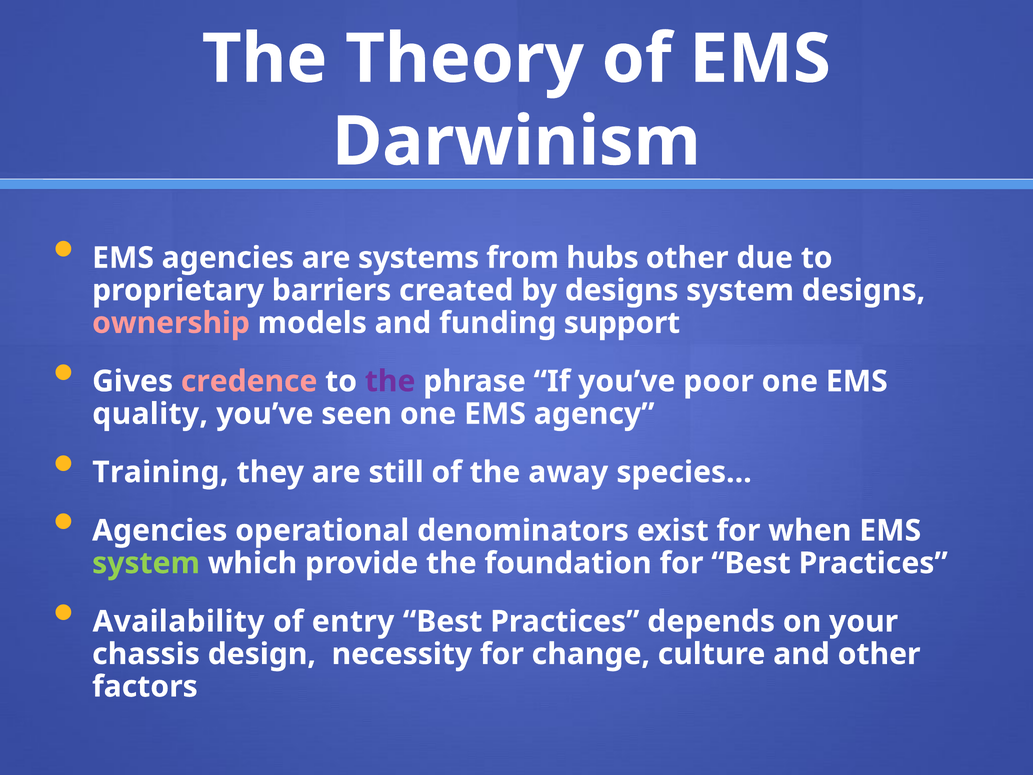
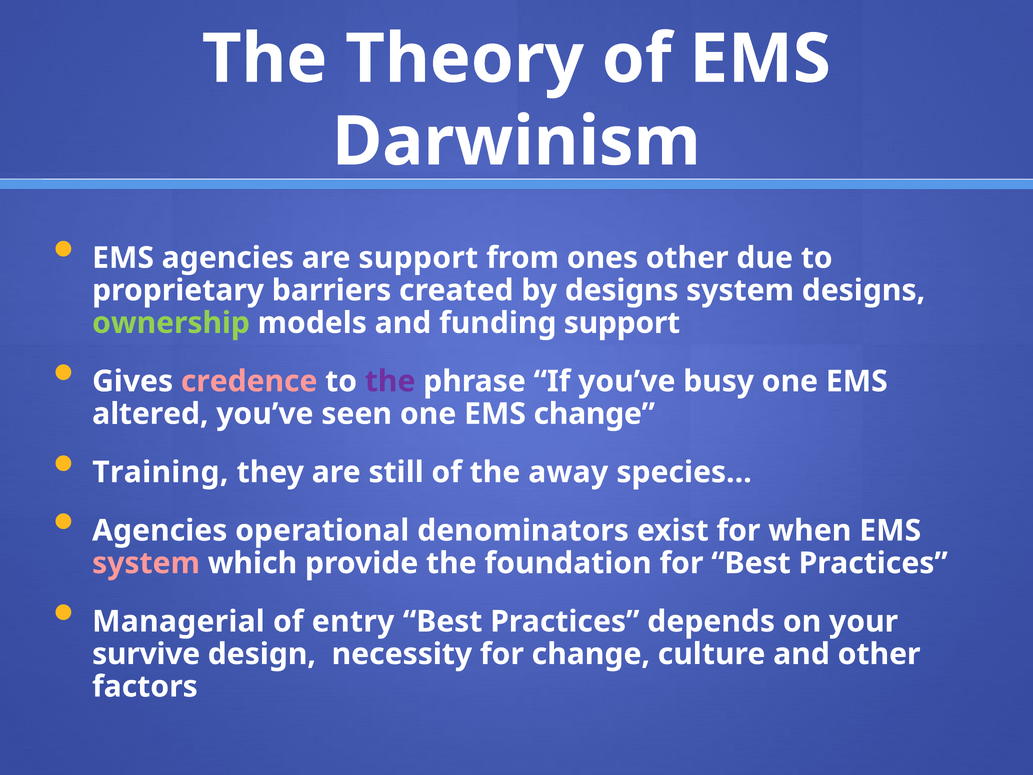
are systems: systems -> support (418, 258)
hubs: hubs -> ones (602, 258)
ownership colour: pink -> light green (171, 323)
poor: poor -> busy (719, 381)
quality: quality -> altered (150, 414)
EMS agency: agency -> change (594, 414)
system colour: light green -> pink (146, 563)
Availability: Availability -> Managerial (179, 621)
chassis: chassis -> survive (146, 654)
